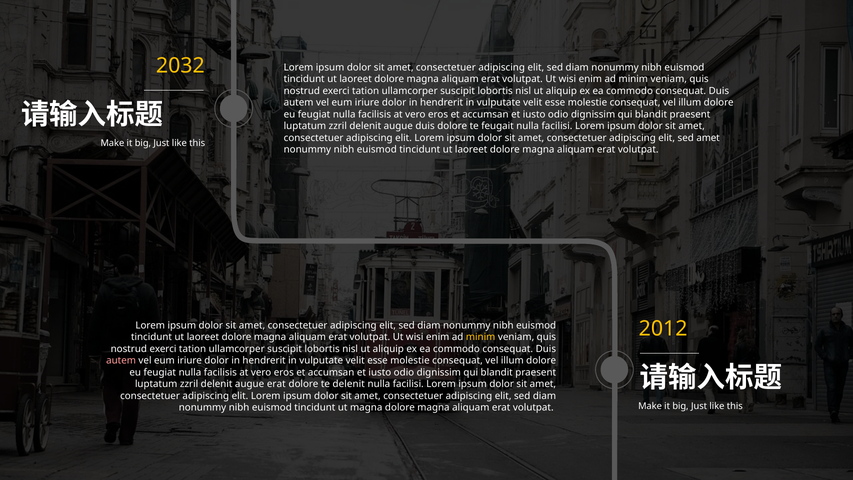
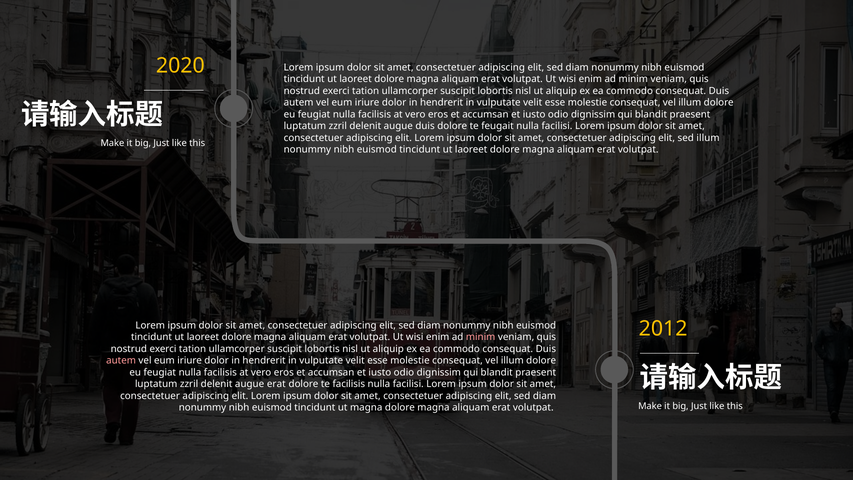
2032: 2032 -> 2020 (180, 66)
sed amet: amet -> illum (708, 138)
minim colour: yellow -> pink (481, 337)
te delenit: delenit -> facilisis (349, 384)
